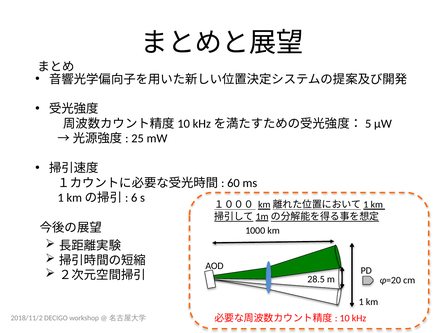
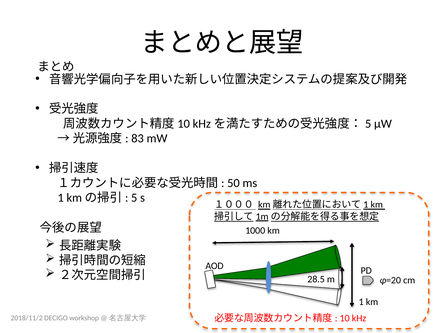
25: 25 -> 83 (138, 139)
60: 60 -> 50 (233, 183)
6: 6 -> 5 (134, 198)
